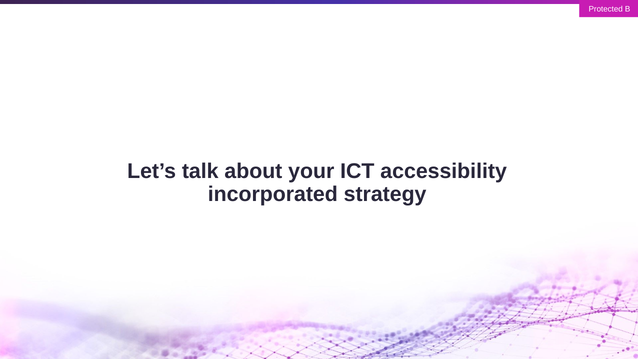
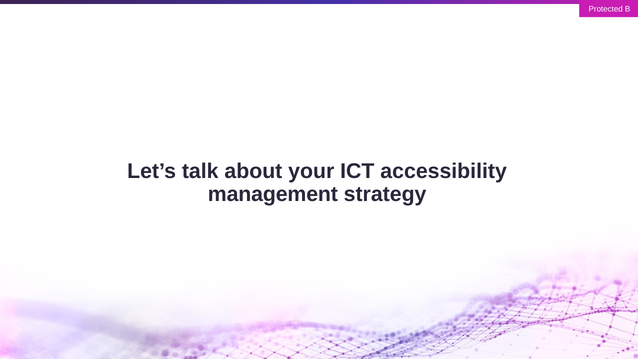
incorporated: incorporated -> management (273, 194)
